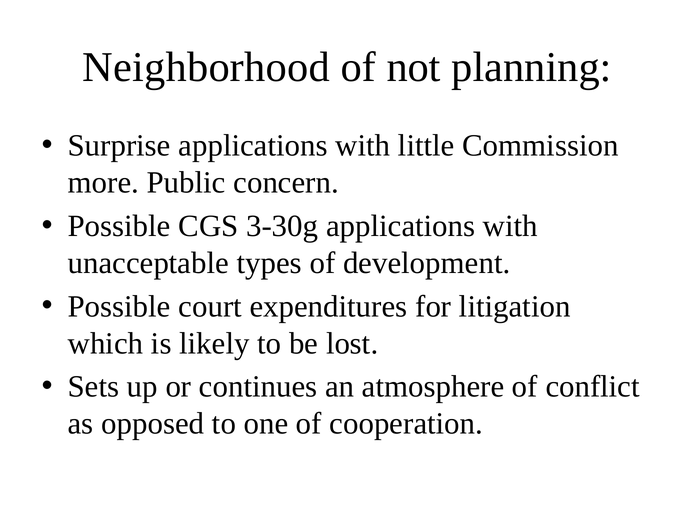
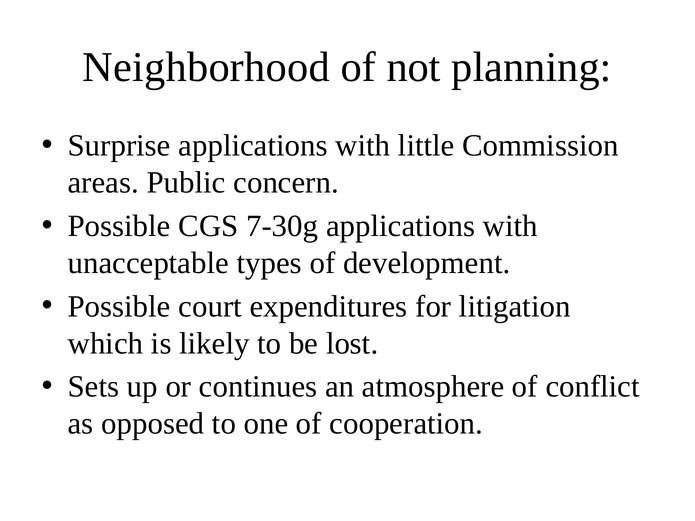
more: more -> areas (103, 183)
3-30g: 3-30g -> 7-30g (282, 226)
